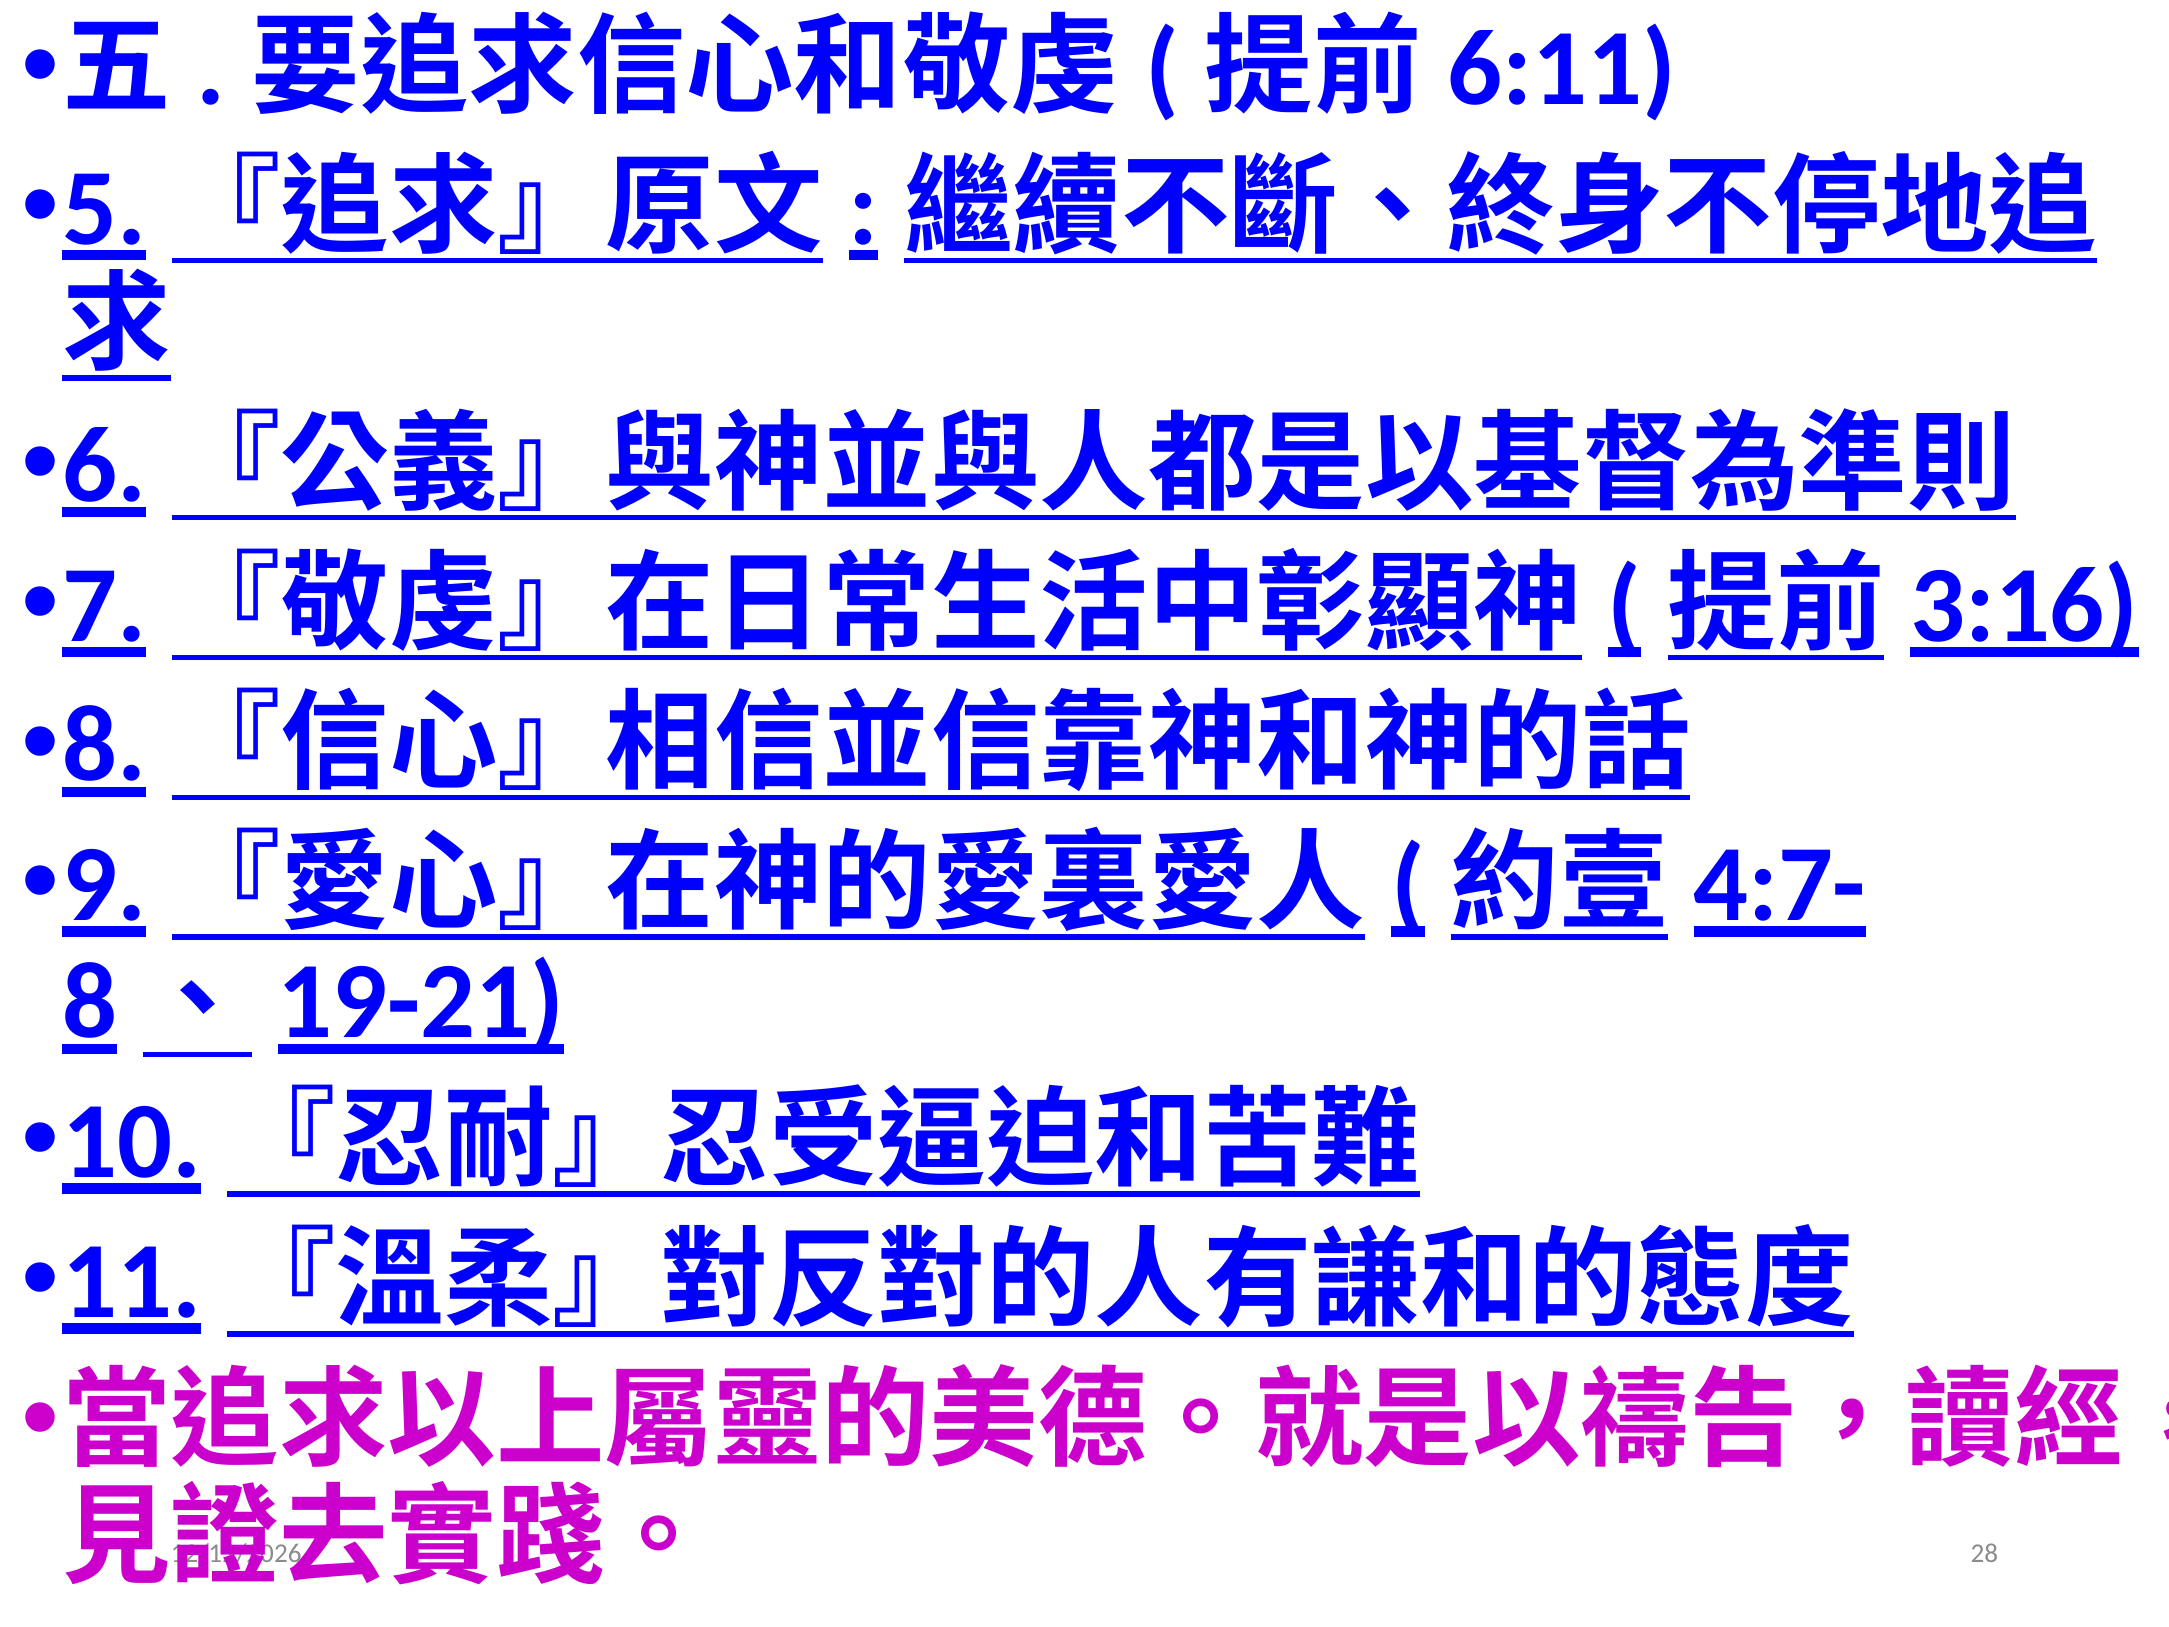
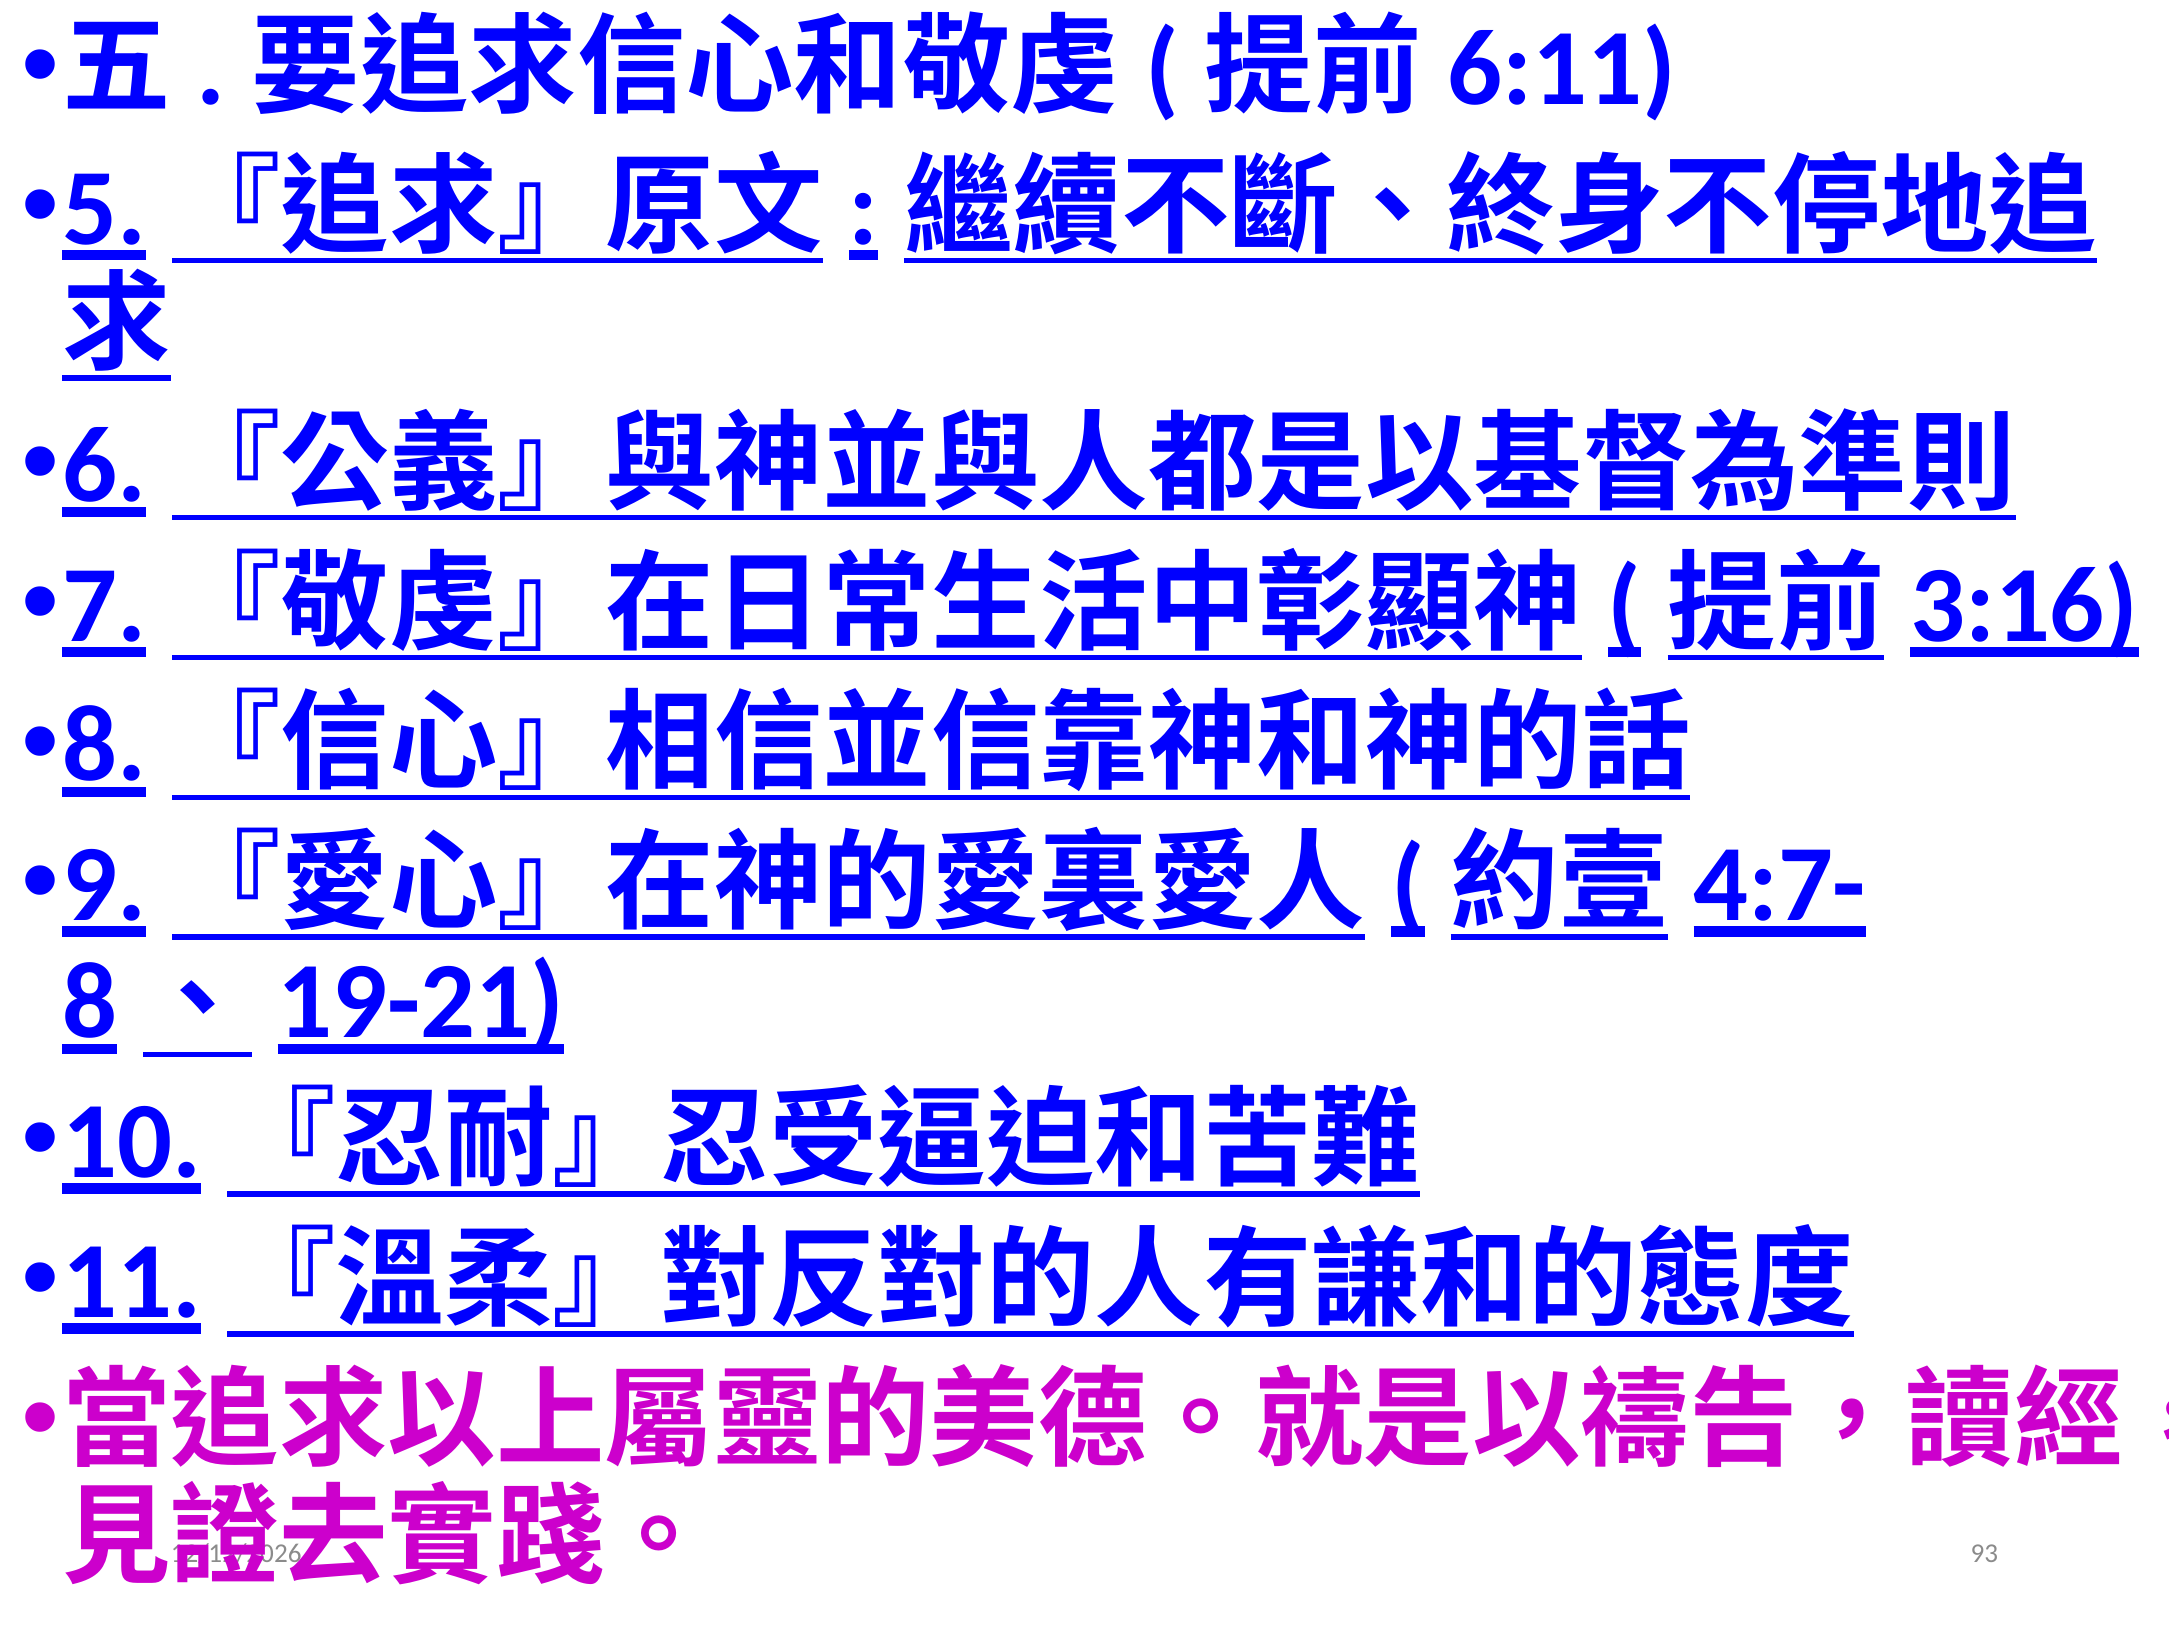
28: 28 -> 93 (1984, 1553)
